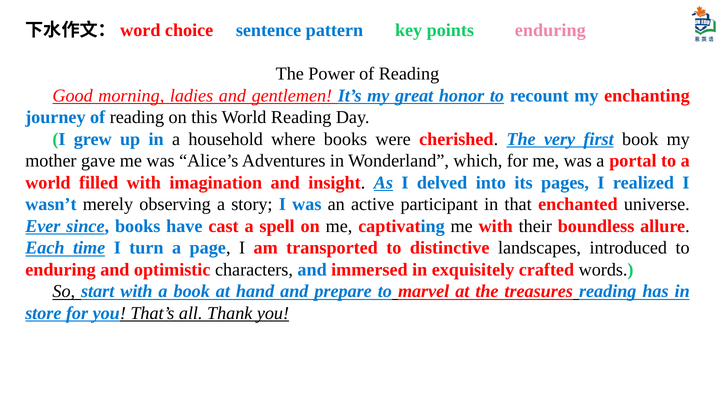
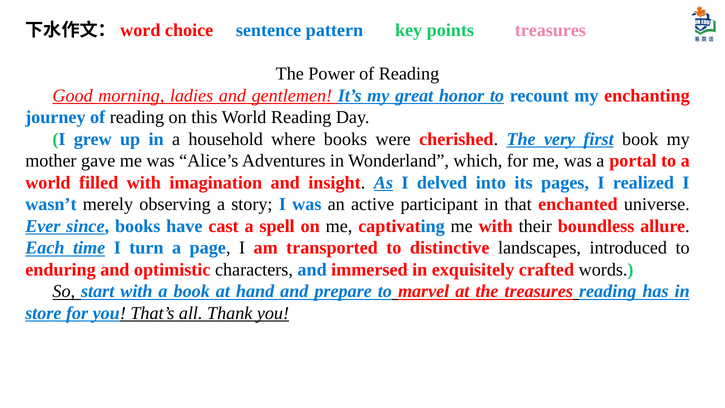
enduring: enduring -> treasures (550, 30)
